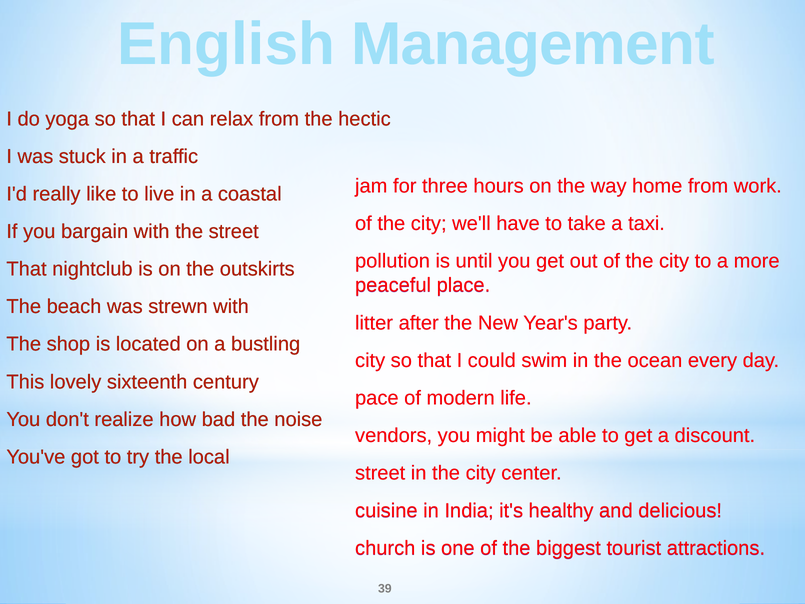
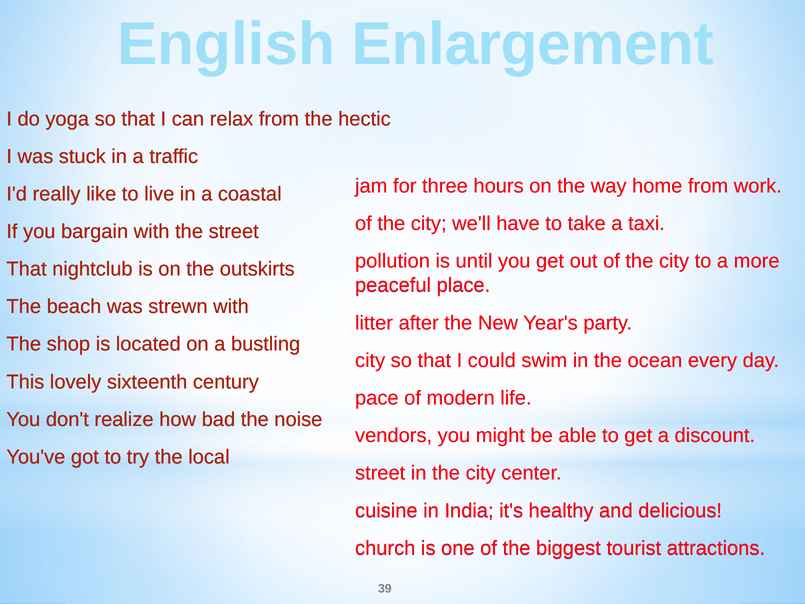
Management: Management -> Enlargement (533, 44)
